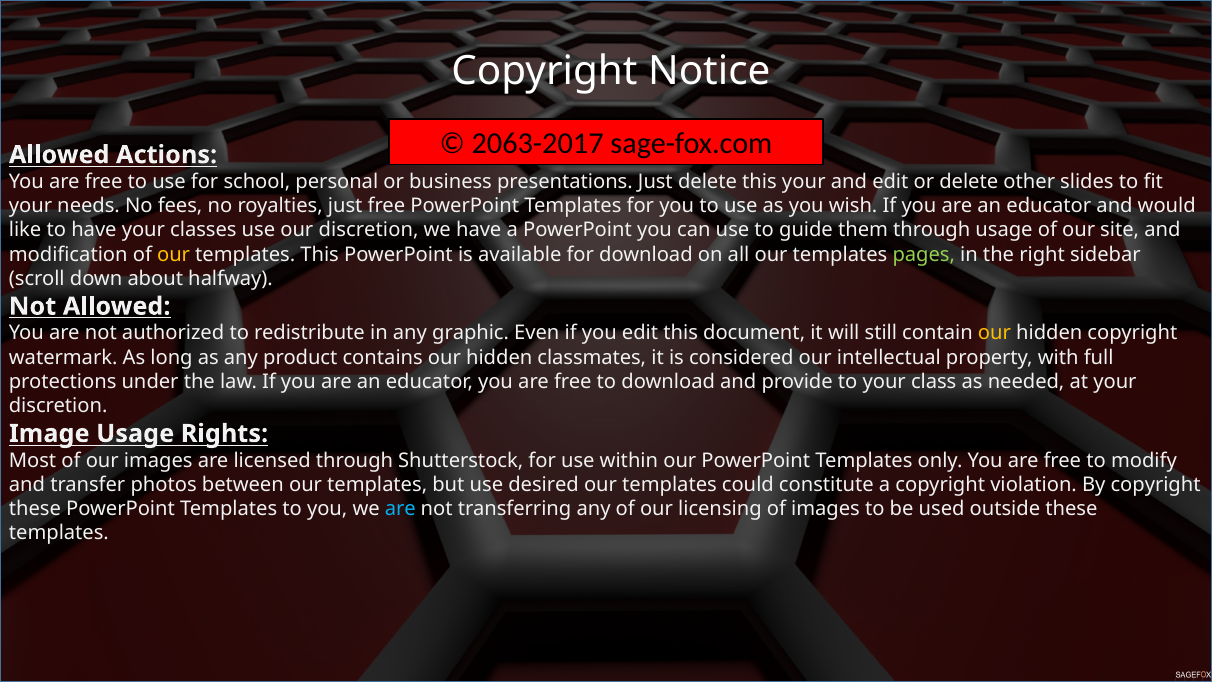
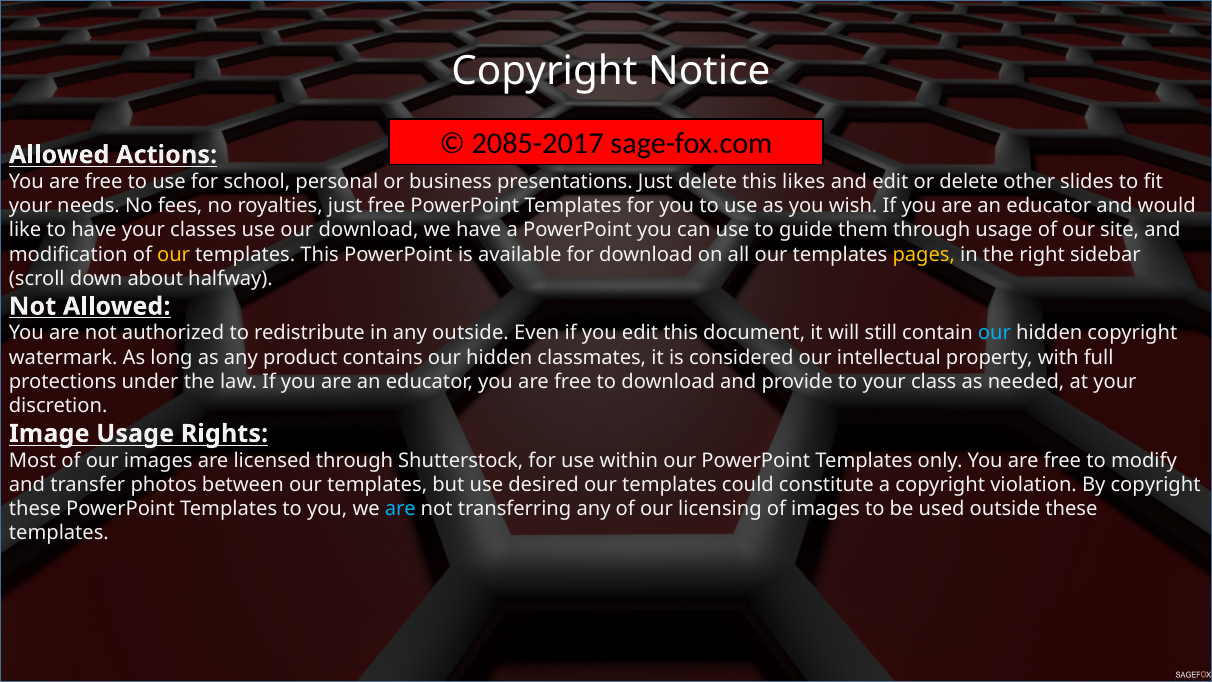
2063-2017: 2063-2017 -> 2085-2017 (538, 144)
this your: your -> likes (804, 182)
our discretion: discretion -> download (369, 230)
pages colour: light green -> yellow (924, 254)
any graphic: graphic -> outside (471, 333)
our colour: yellow -> light blue (994, 333)
